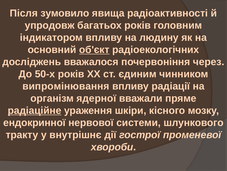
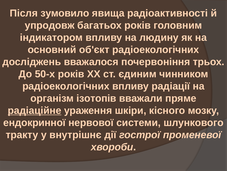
об'єкт underline: present -> none (94, 50)
через: через -> трьох (209, 62)
випромінювання: випромінювання -> радіоекологічних (66, 86)
ядерної: ядерної -> ізотопів (96, 98)
